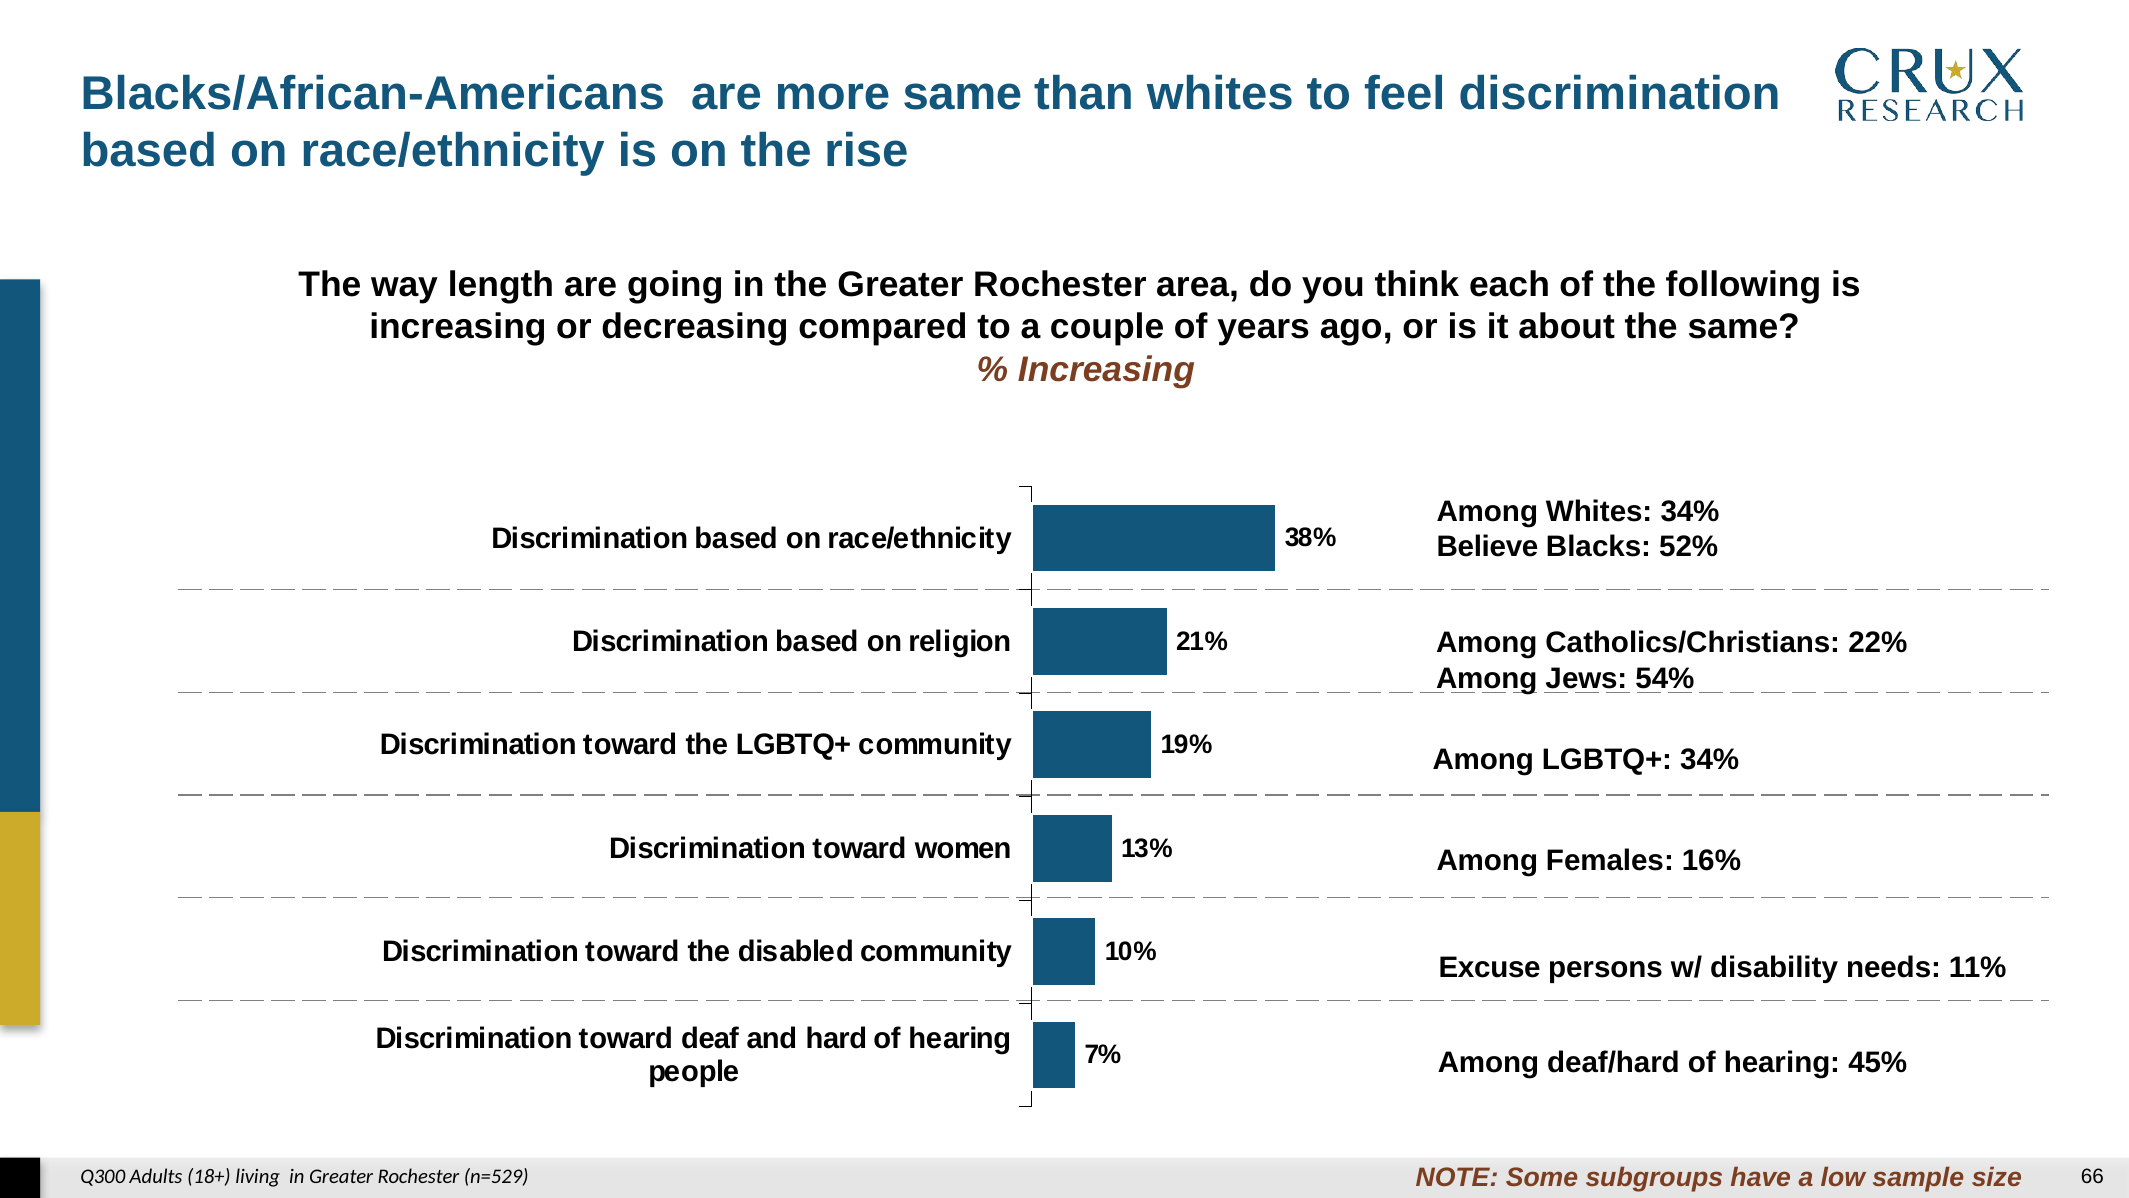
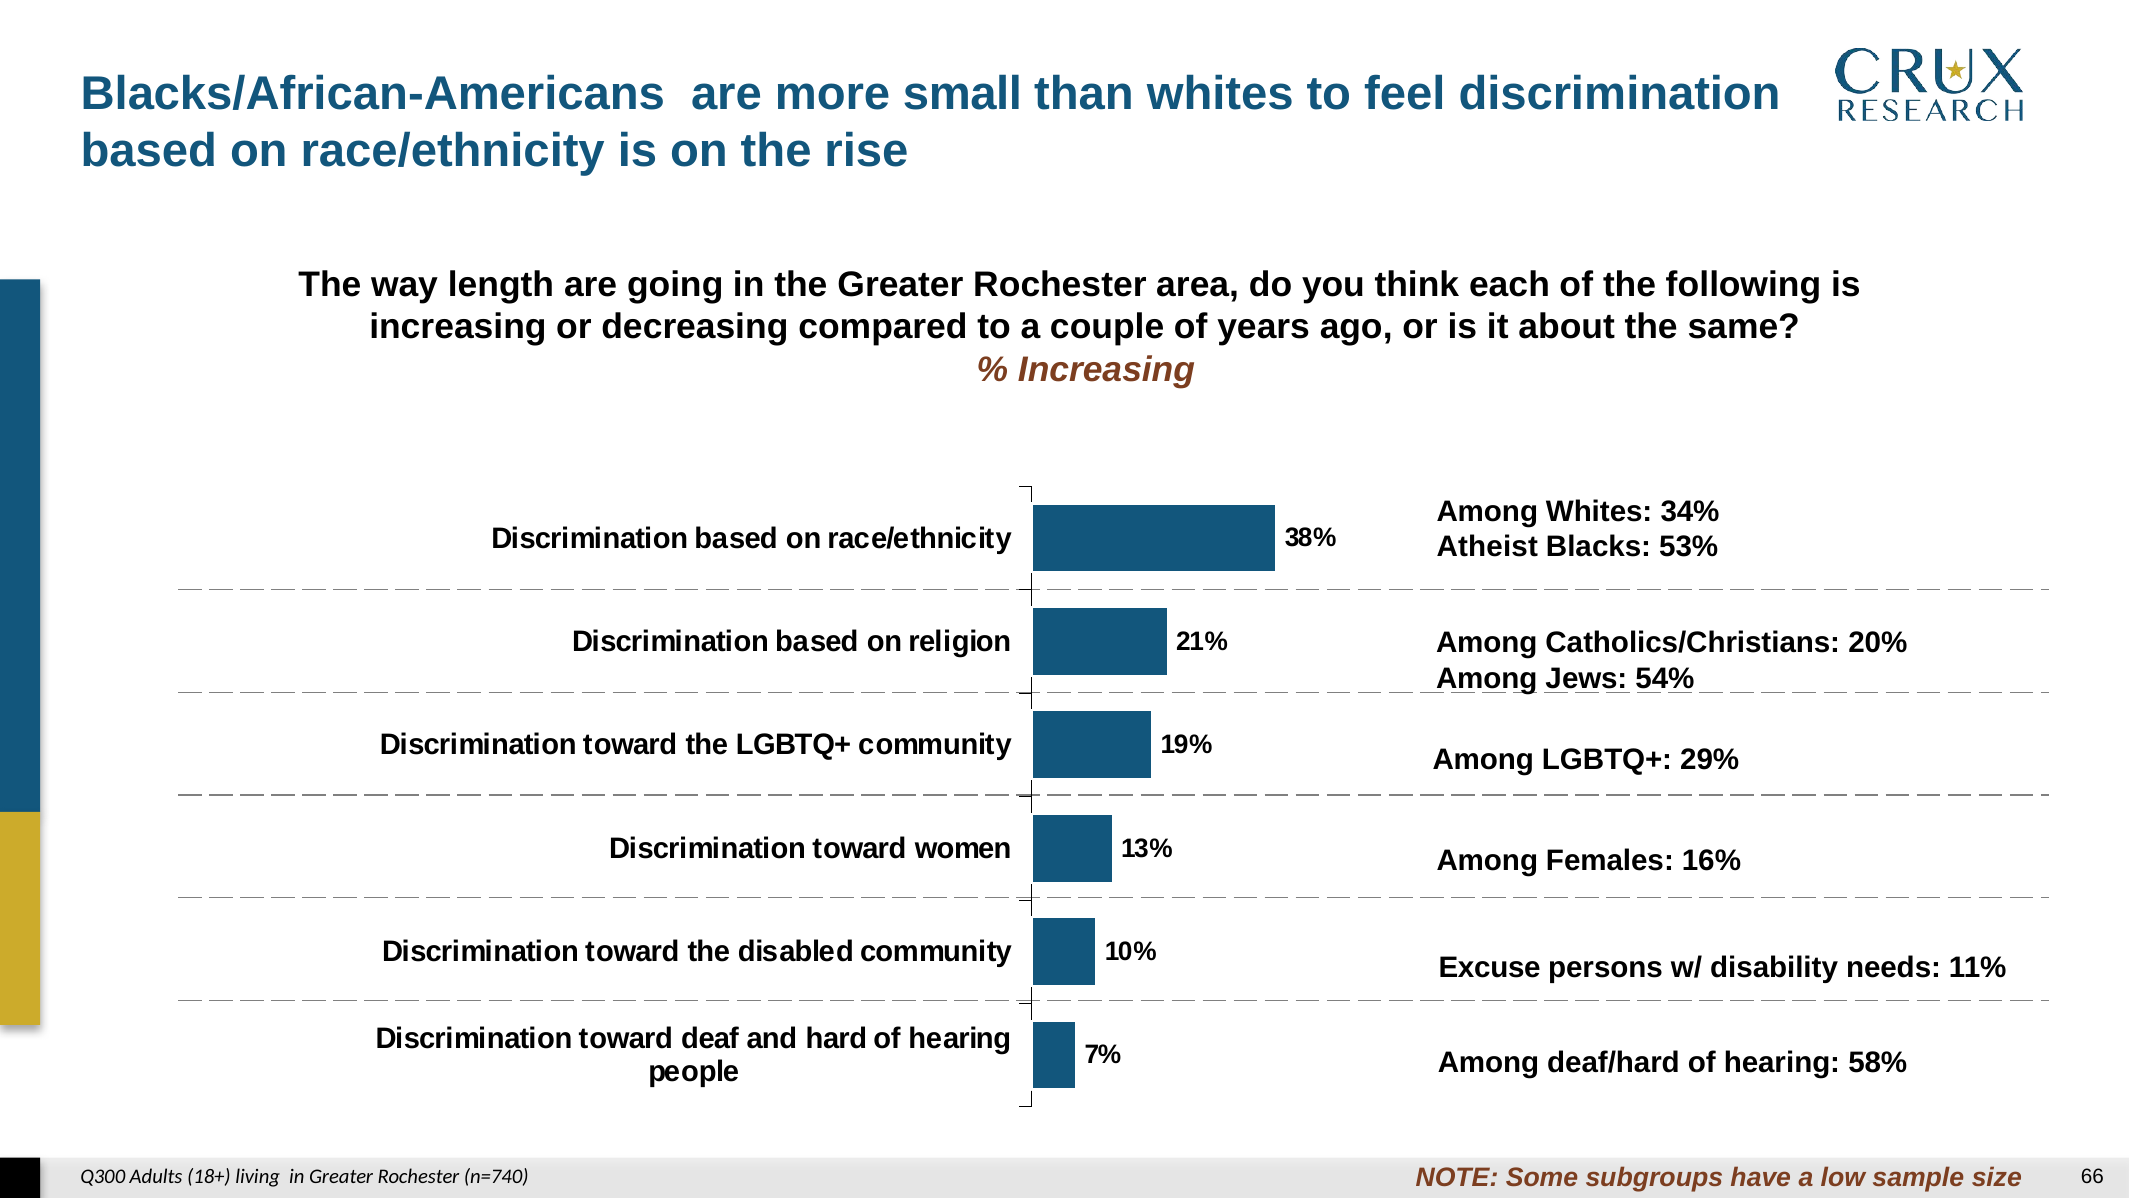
more same: same -> small (962, 94)
Believe: Believe -> Atheist (1487, 547)
52%: 52% -> 53% (1689, 547)
22%: 22% -> 20% (1878, 643)
LGBTQ+ 34%: 34% -> 29% (1710, 759)
45%: 45% -> 58% (1878, 1063)
n=529: n=529 -> n=740 (496, 1176)
